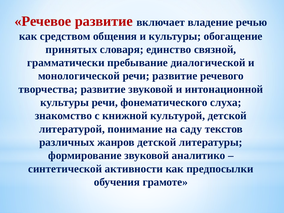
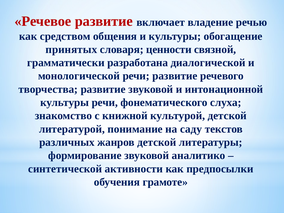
единство: единство -> ценности (169, 49)
пребывание: пребывание -> разработана (138, 63)
